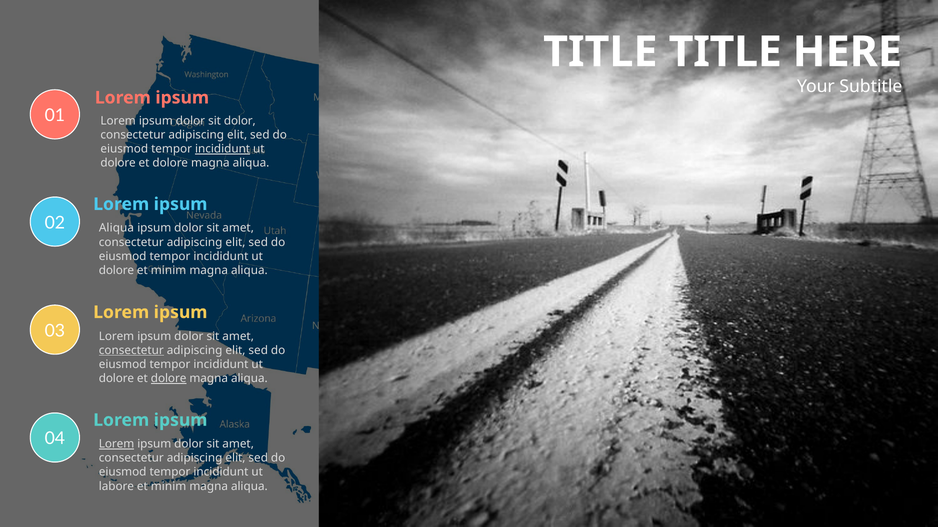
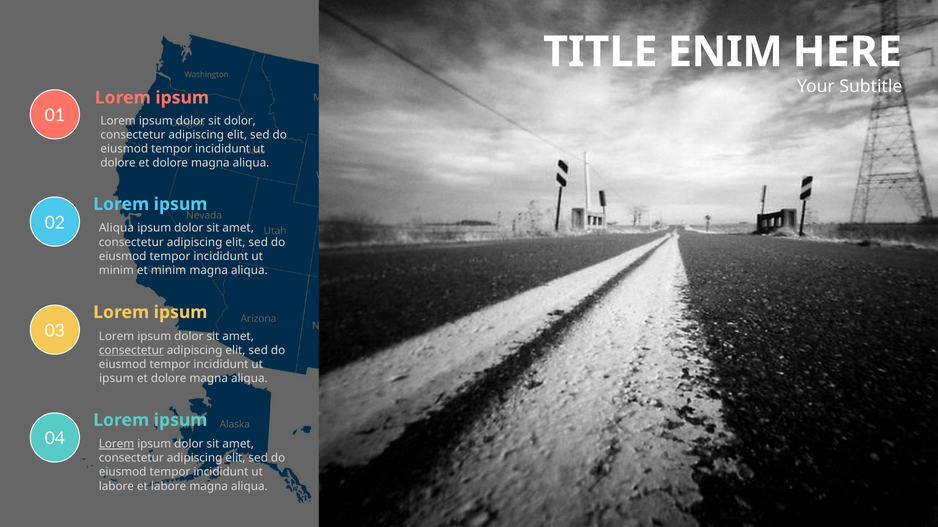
TITLE TITLE: TITLE -> ENIM (725, 52)
incididunt underline: present -> none (223, 149)
dolore: dolore -> minim (116, 271)
dolore: dolore -> ipsum (116, 379)
dolore underline: present -> none (169, 379)
labore et minim: minim -> labore (169, 487)
